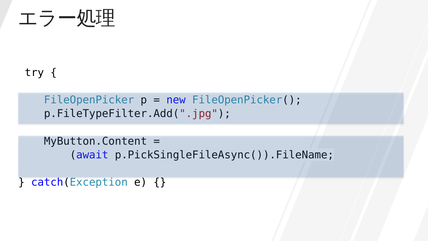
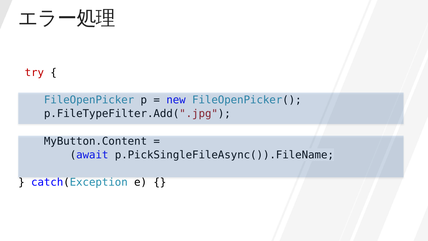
try colour: black -> red (34, 73)
